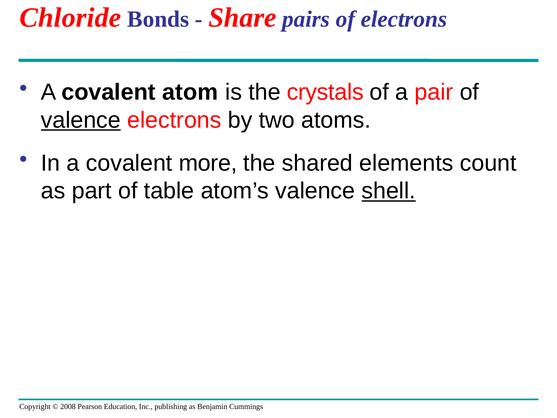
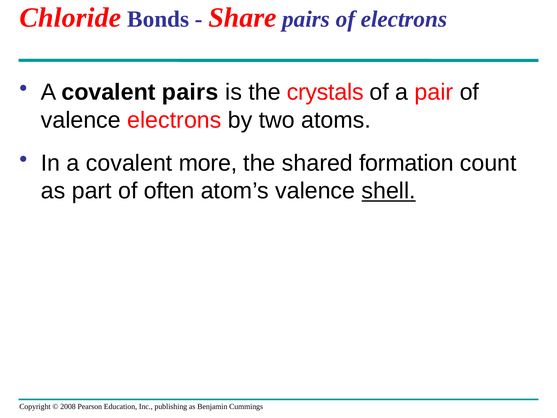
covalent atom: atom -> pairs (190, 92)
valence underline: present -> none (81, 120)
elements: elements -> formation (406, 163)
table: table -> often (169, 191)
